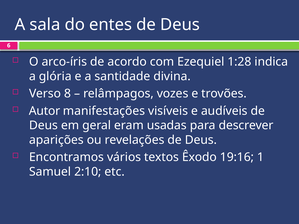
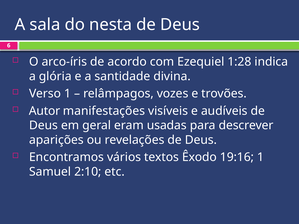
entes: entes -> nesta (111, 25)
Verso 8: 8 -> 1 (67, 94)
